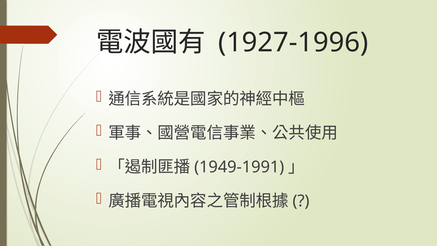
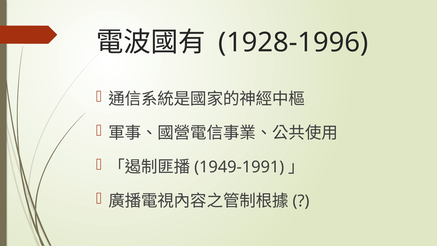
1927-1996: 1927-1996 -> 1928-1996 (293, 42)
